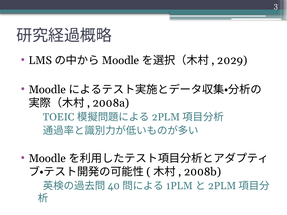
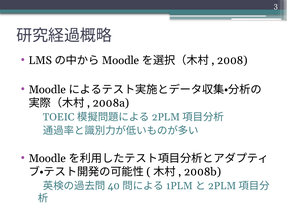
2029: 2029 -> 2008 (232, 60)
